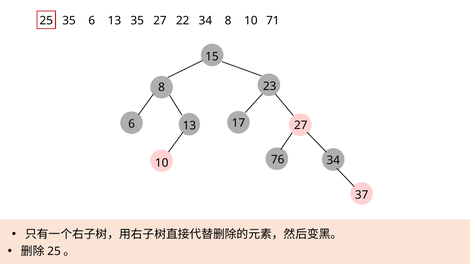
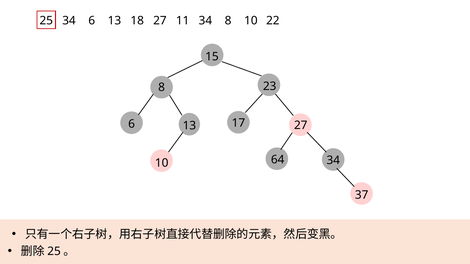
25 35: 35 -> 34 (69, 21)
13 35: 35 -> 18 (137, 21)
22: 22 -> 11 (183, 21)
71: 71 -> 22 (273, 21)
76: 76 -> 64 (278, 160)
